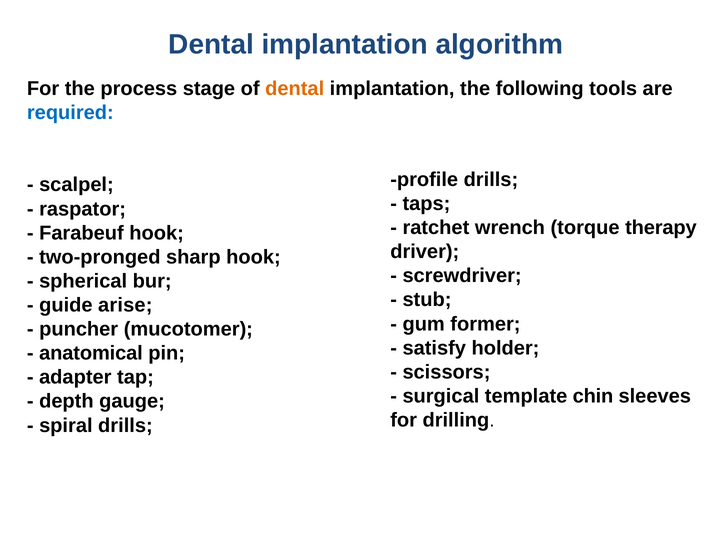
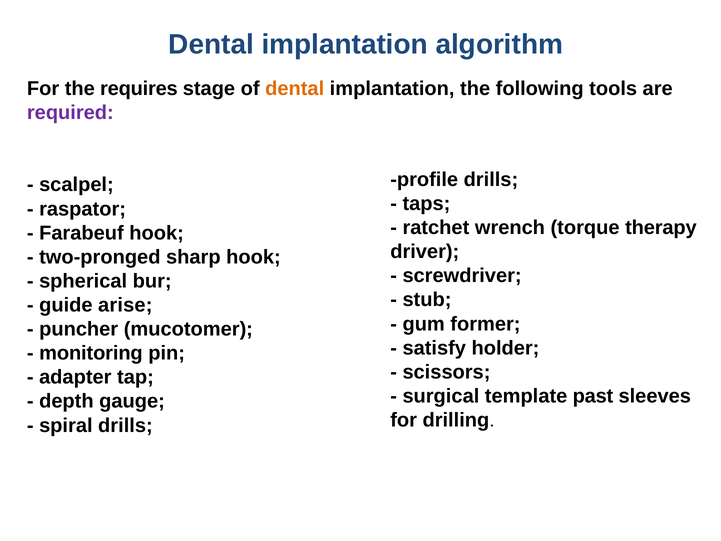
process: process -> requires (139, 89)
required colour: blue -> purple (70, 113)
anatomical: anatomical -> monitoring (91, 353)
chin: chin -> past (593, 396)
